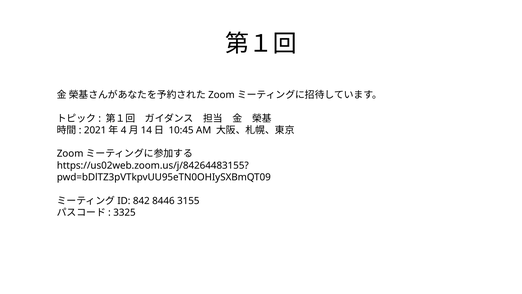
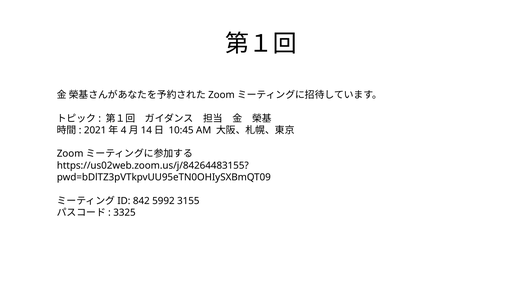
8446: 8446 -> 5992 (163, 201)
